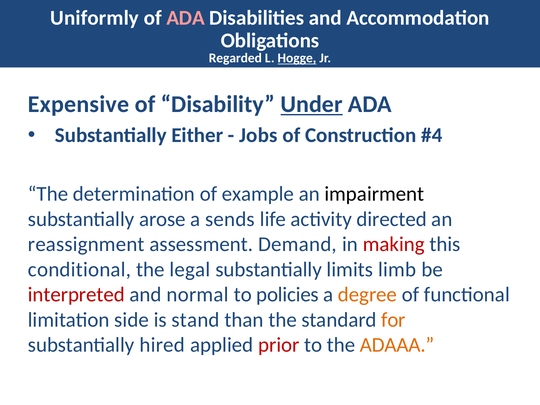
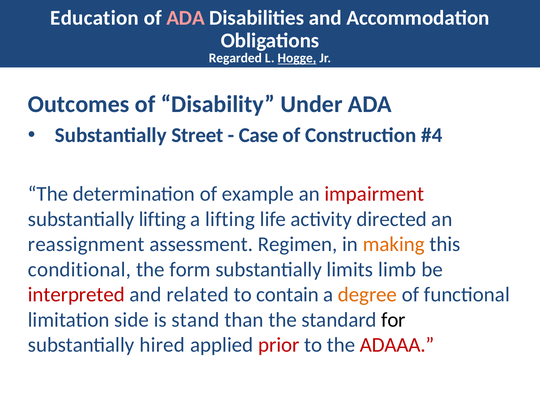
Uniformly: Uniformly -> Education (95, 18)
Expensive: Expensive -> Outcomes (79, 104)
Under underline: present -> none (312, 104)
Either: Either -> Street (197, 135)
Jobs: Jobs -> Case (259, 135)
impairment colour: black -> red (374, 194)
substantially arose: arose -> lifting (162, 219)
a sends: sends -> lifting (230, 219)
Demand: Demand -> Regimen (298, 244)
making colour: red -> orange (394, 244)
legal: legal -> form (190, 269)
normal: normal -> related (198, 295)
policies: policies -> contain (288, 295)
for colour: orange -> black (393, 320)
ADAAA colour: orange -> red (397, 345)
